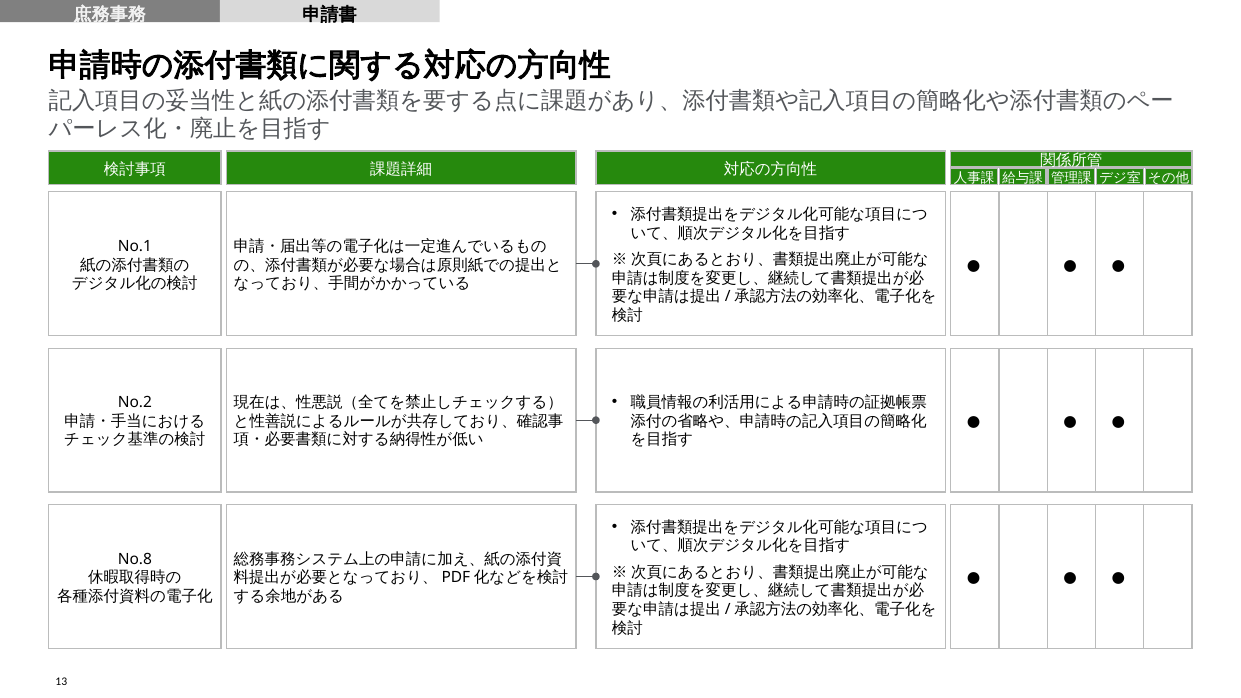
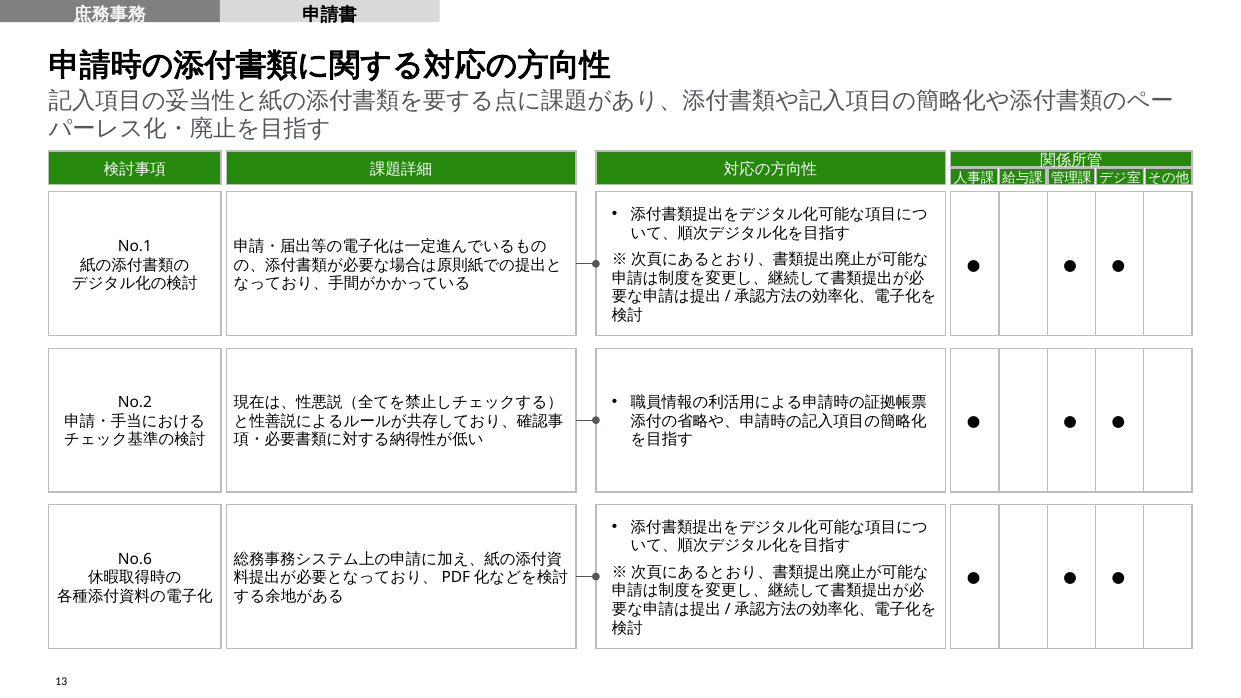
No.8: No.8 -> No.6 (135, 559)
